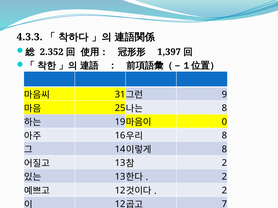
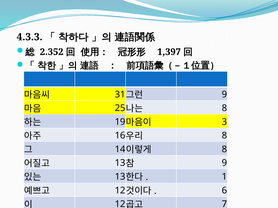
0: 0 -> 3 (224, 122)
2: 2 -> 9 (224, 163)
2: 2 -> 1 (224, 177)
2: 2 -> 6 (224, 191)
